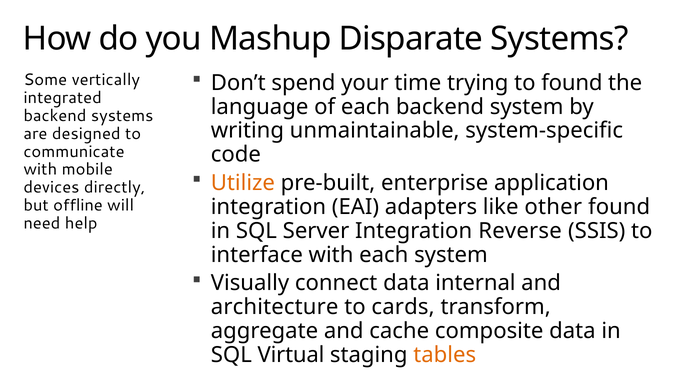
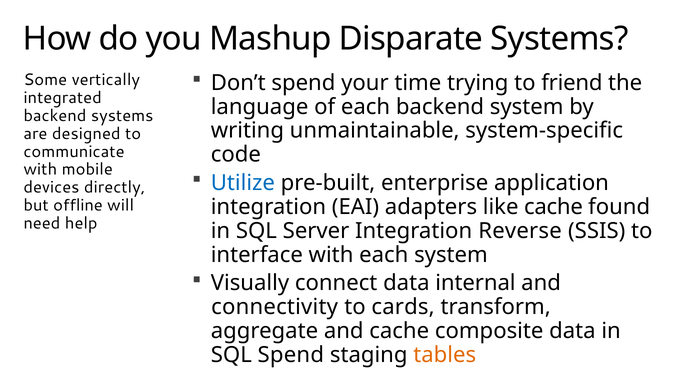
to found: found -> friend (572, 83)
Utilize colour: orange -> blue (243, 183)
like other: other -> cache (553, 207)
architecture: architecture -> connectivity (275, 307)
SQL Virtual: Virtual -> Spend (291, 355)
